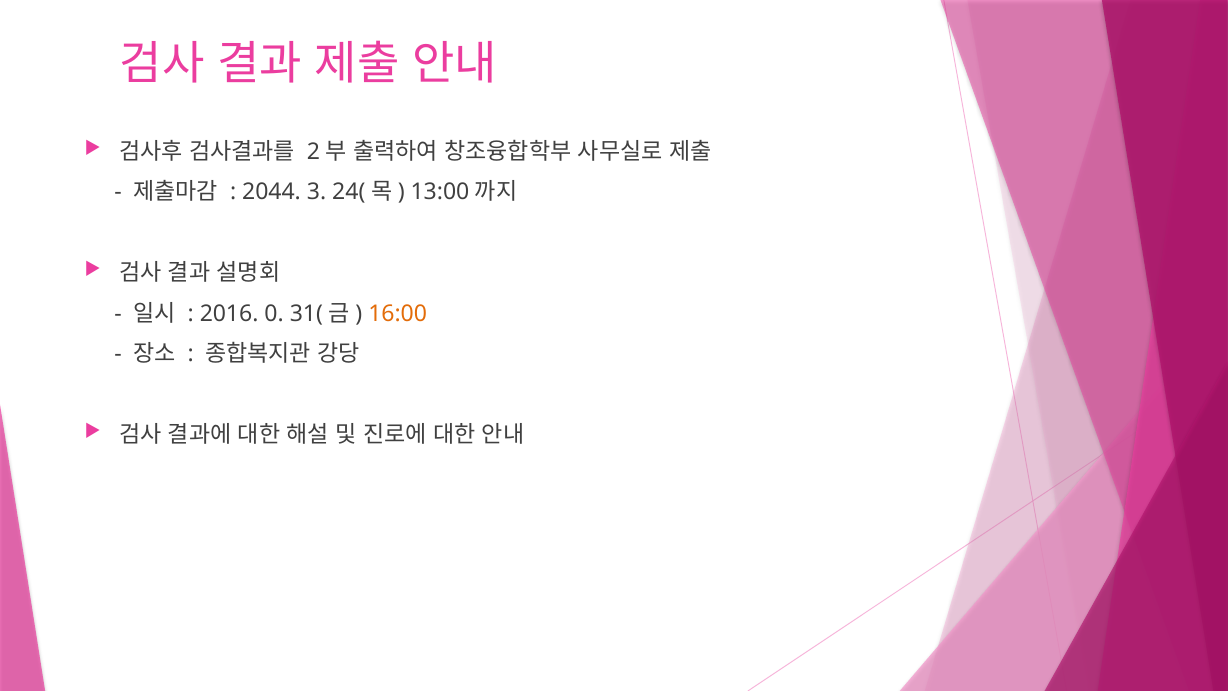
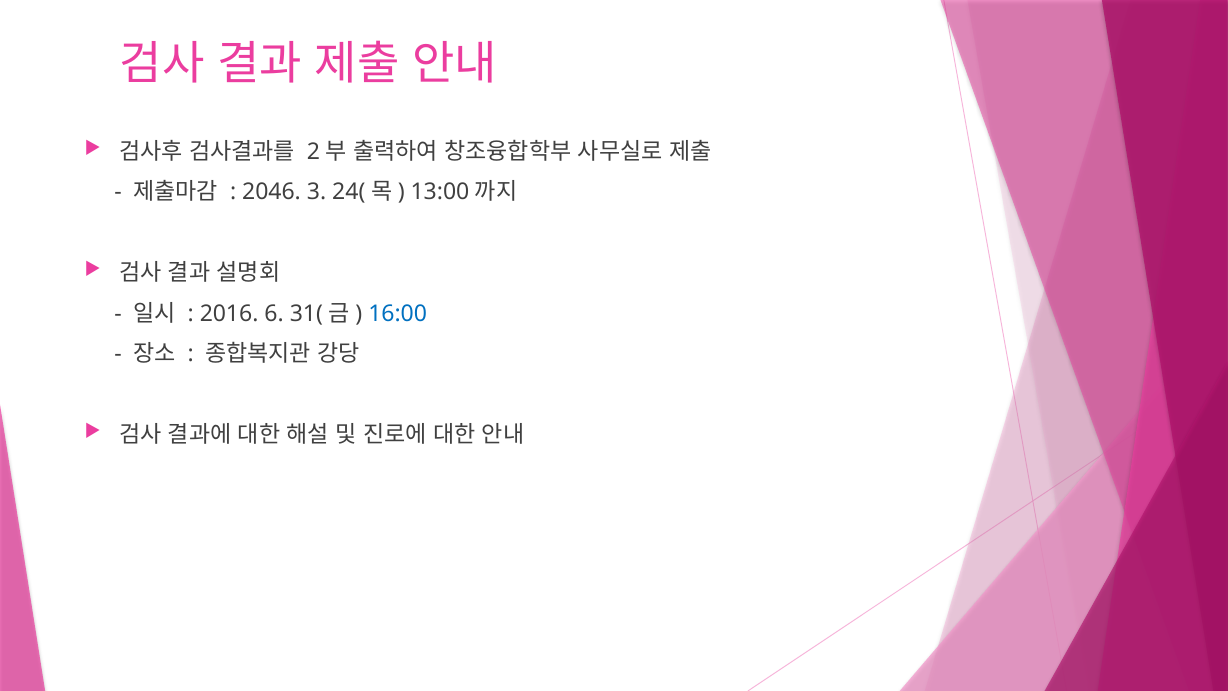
2044: 2044 -> 2046 (272, 192)
0: 0 -> 6 (274, 314)
16:00 colour: orange -> blue (398, 314)
